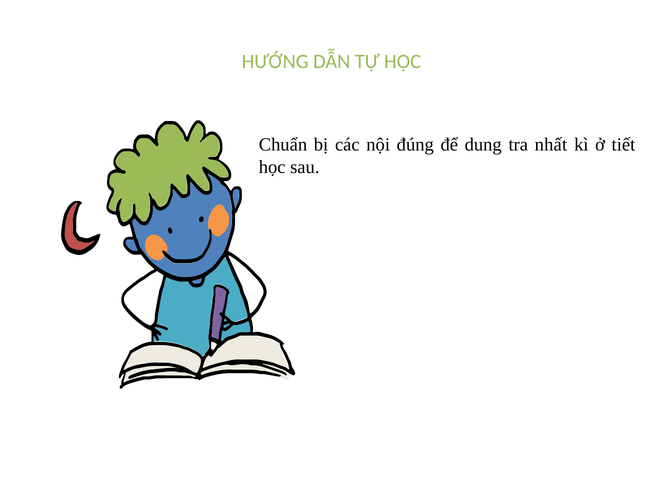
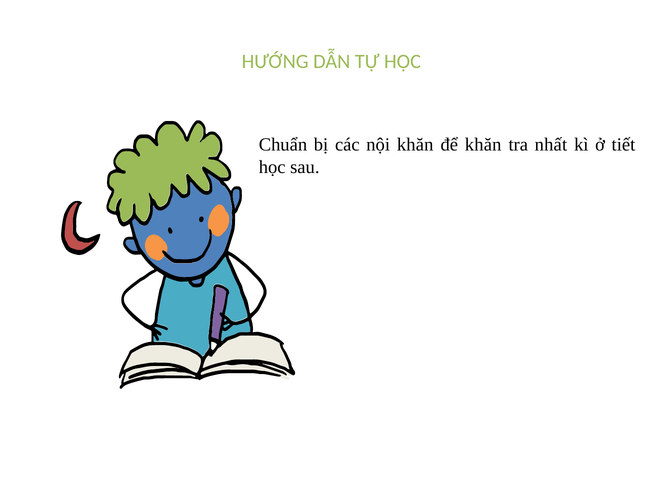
nội đúng: đúng -> khăn (415, 145)
để dung: dung -> khăn (483, 145)
